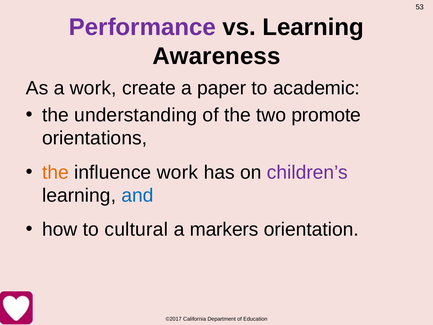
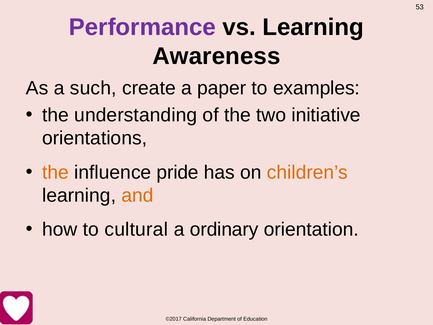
a work: work -> such (93, 88)
academic: academic -> examples (316, 88)
promote: promote -> initiative (326, 115)
influence work: work -> pride (178, 172)
children’s colour: purple -> orange (307, 172)
and colour: blue -> orange (137, 195)
markers: markers -> ordinary (224, 229)
